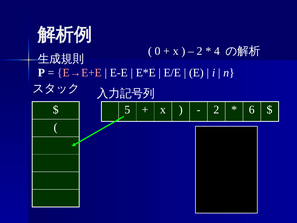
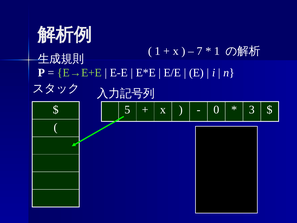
0: 0 -> 1 (158, 51)
2: 2 -> 7 (200, 51)
4: 4 -> 1 (217, 51)
E→E+E colour: pink -> light green (79, 73)
2: 2 -> 0 (216, 109)
6: 6 -> 3 (252, 109)
